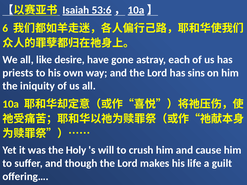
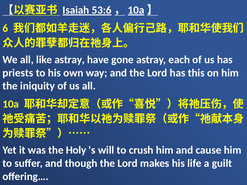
like desire: desire -> astray (70, 60)
sins: sins -> this (196, 73)
